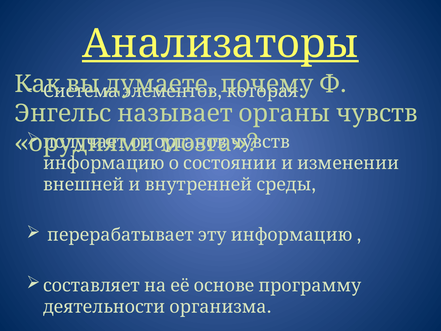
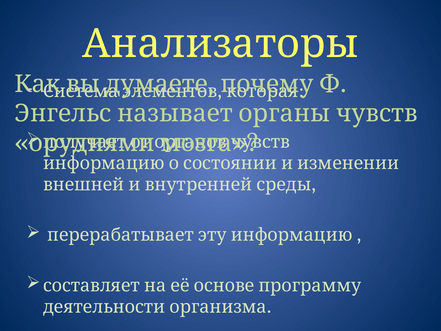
Анализаторы underline: present -> none (220, 44)
